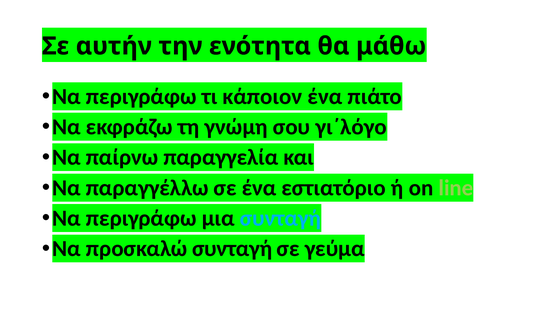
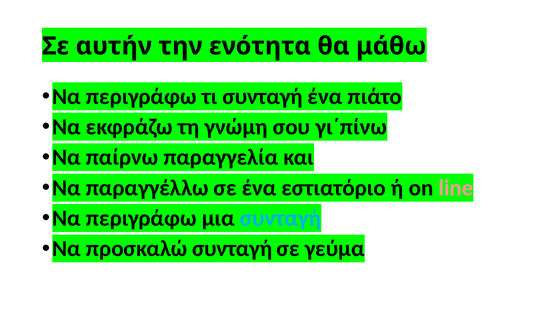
τι κάποιον: κάποιον -> συνταγή (263, 97)
γι΄λόγο: γι΄λόγο -> γι΄πίνω (351, 127)
line colour: light green -> pink (456, 188)
